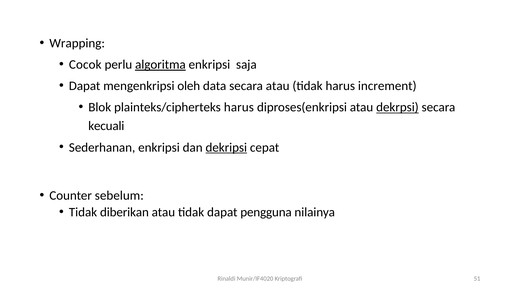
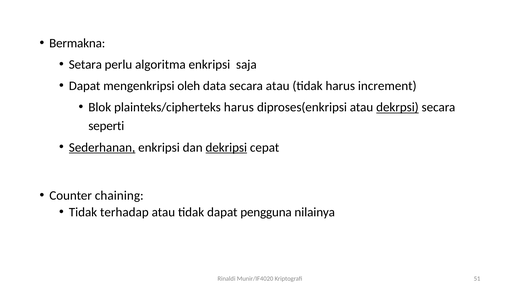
Wrapping: Wrapping -> Bermakna (77, 43)
Cocok: Cocok -> Setara (85, 65)
algoritma underline: present -> none (160, 65)
kecuali: kecuali -> seperti (106, 126)
Sederhanan underline: none -> present (102, 148)
sebelum: sebelum -> chaining (119, 196)
diberikan: diberikan -> terhadap (124, 212)
